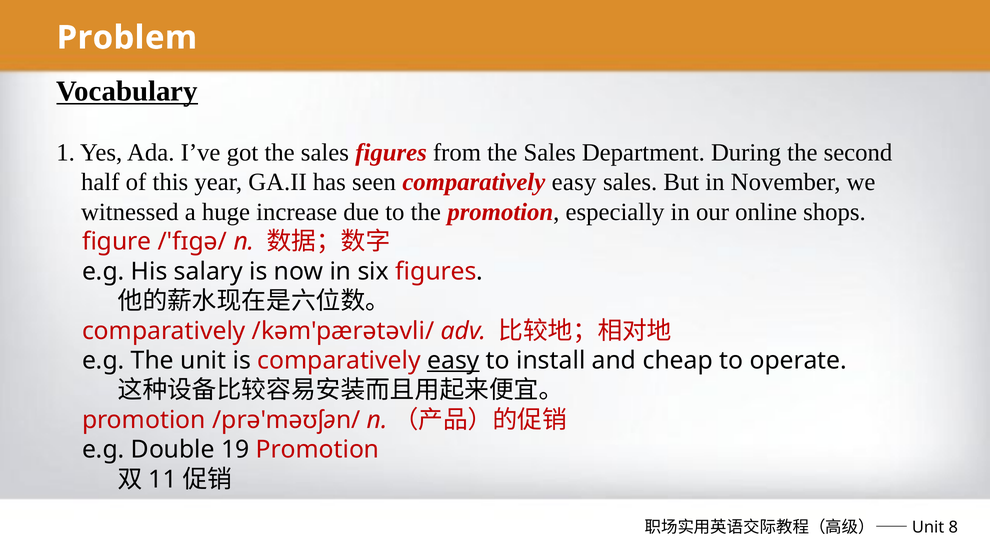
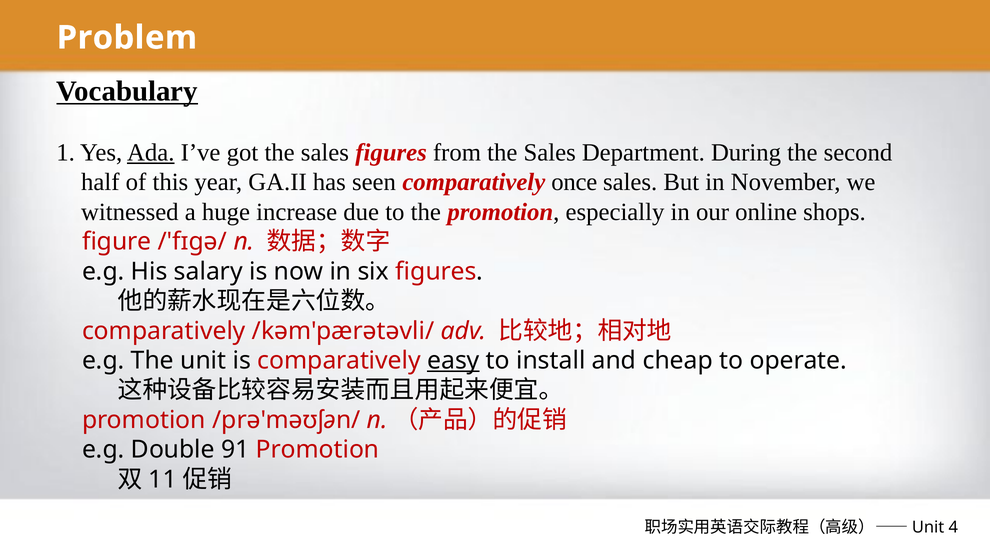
Ada underline: none -> present (151, 153)
seen comparatively easy: easy -> once (574, 182)
19: 19 -> 91 (235, 450)
8: 8 -> 4 (953, 527)
